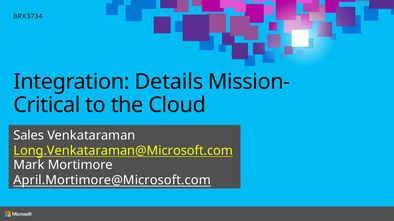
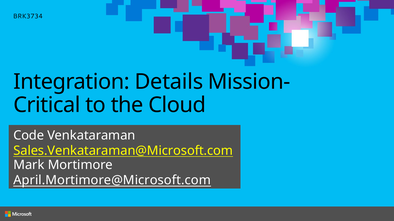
Sales: Sales -> Code (29, 136)
Long.Venkataraman@Microsoft.com: Long.Venkataraman@Microsoft.com -> Sales.Venkataraman@Microsoft.com (123, 151)
